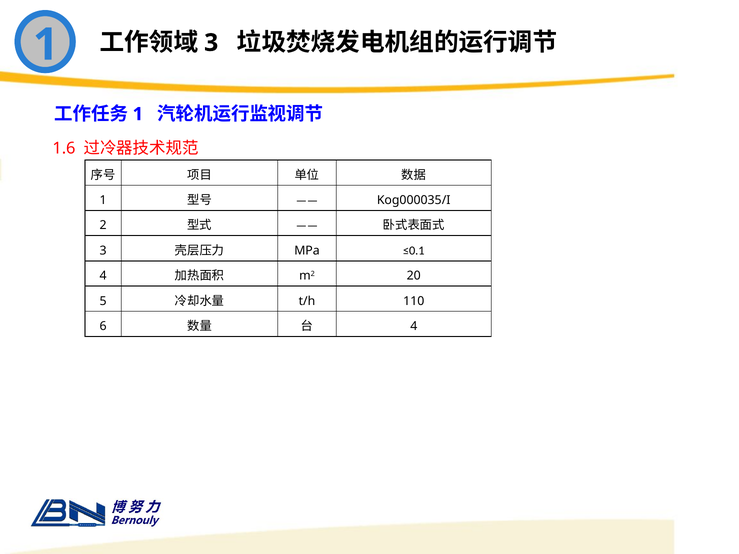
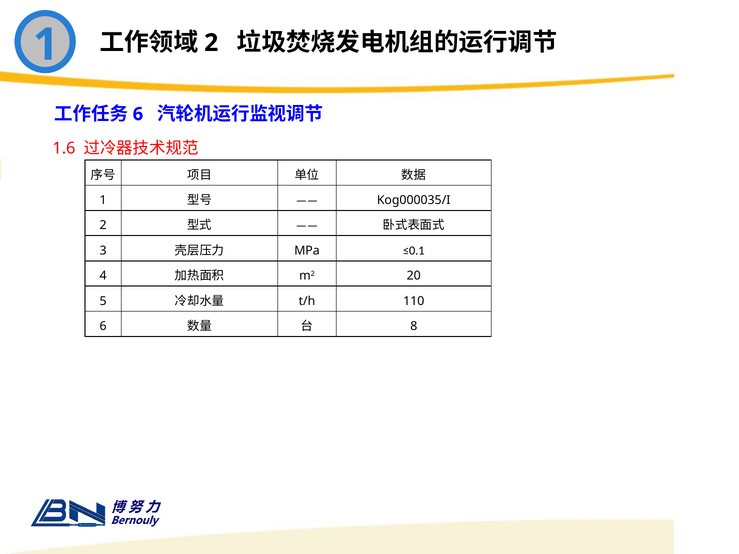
3: 3 -> 2 (211, 43)
1: 1 -> 6 (138, 114)
4: 4 -> 8 (414, 326)
